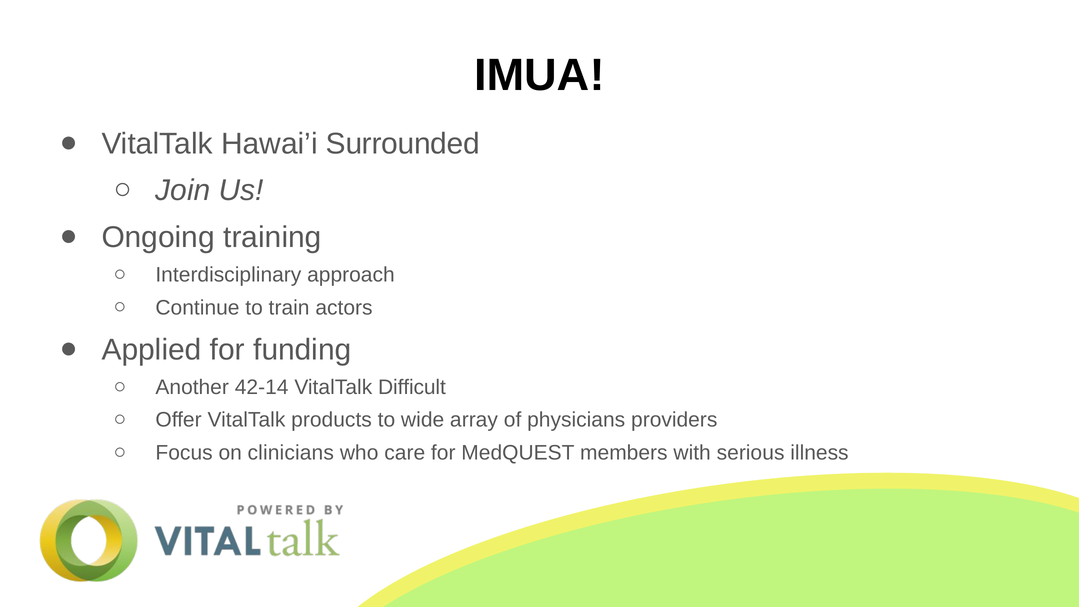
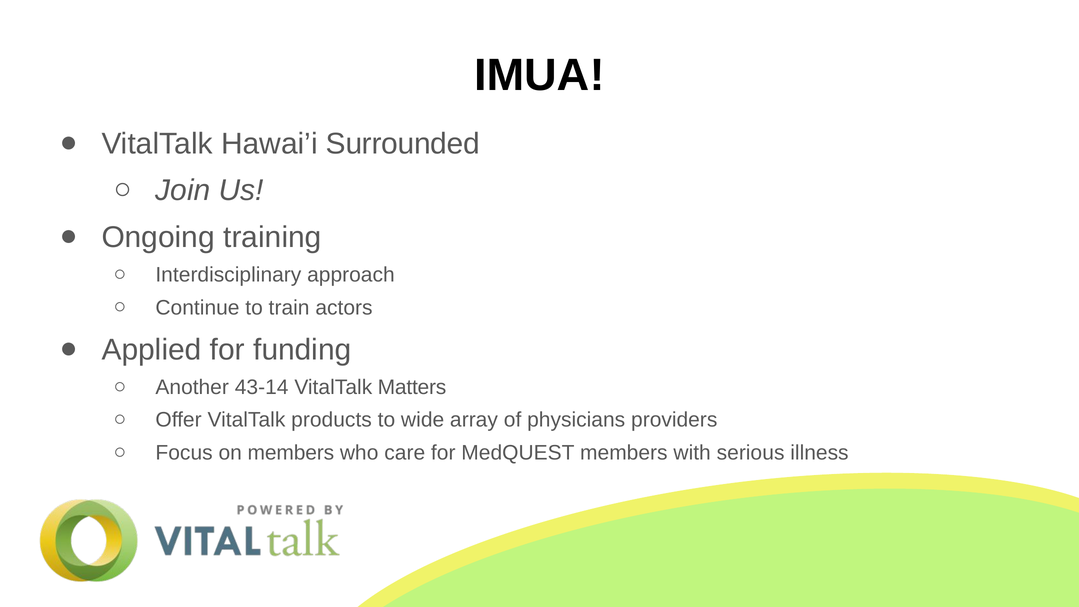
42-14: 42-14 -> 43-14 (262, 387)
Difficult: Difficult -> Matters (412, 387)
on clinicians: clinicians -> members (291, 453)
